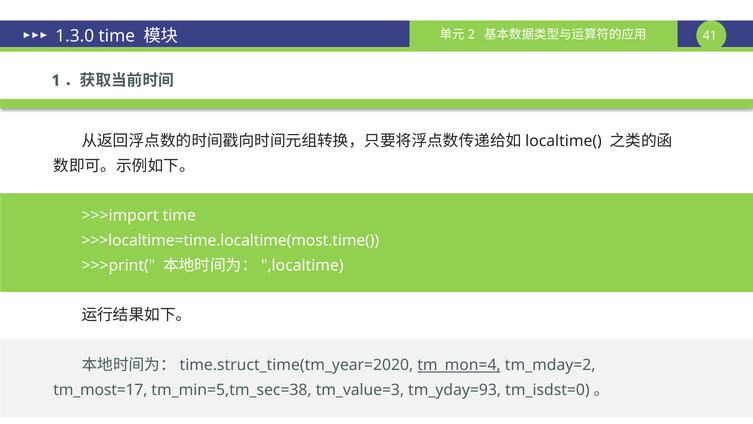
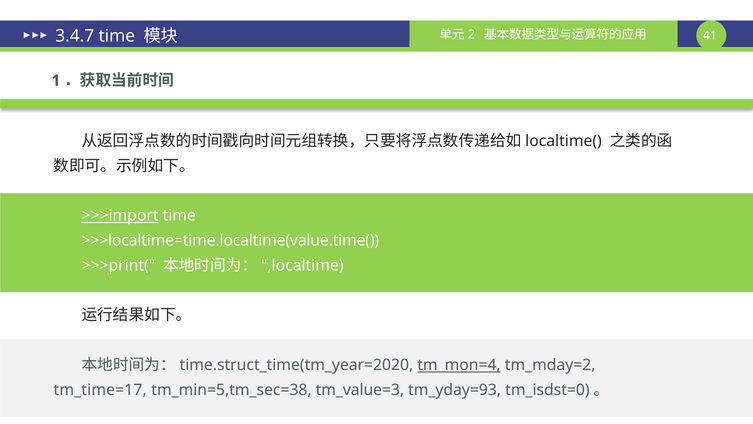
1.3.0: 1.3.0 -> 3.4.7 (75, 36)
>>>import underline: none -> present (120, 215)
>>>localtime=time.localtime(most.time(: >>>localtime=time.localtime(most.time( -> >>>localtime=time.localtime(value.time( (230, 240)
tm_most=17: tm_most=17 -> tm_time=17 (100, 389)
